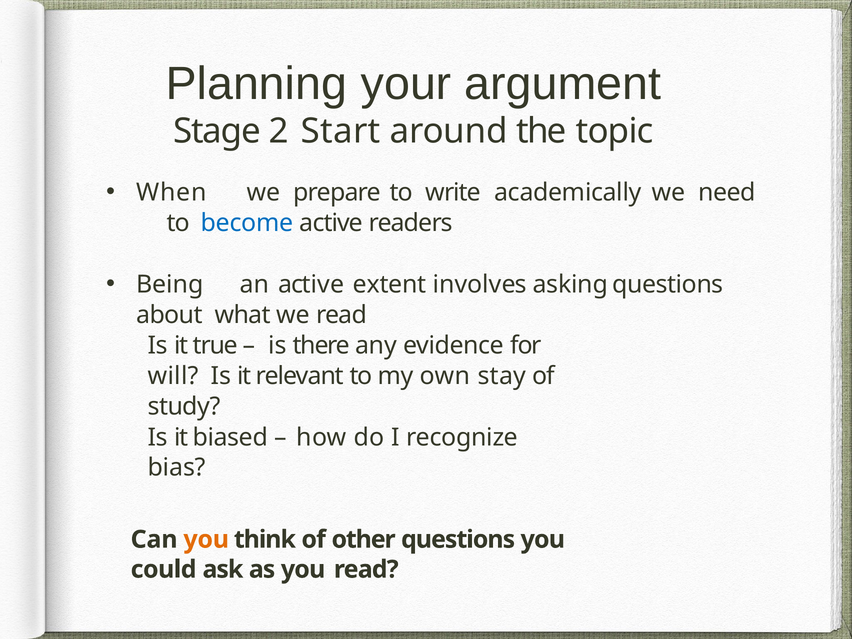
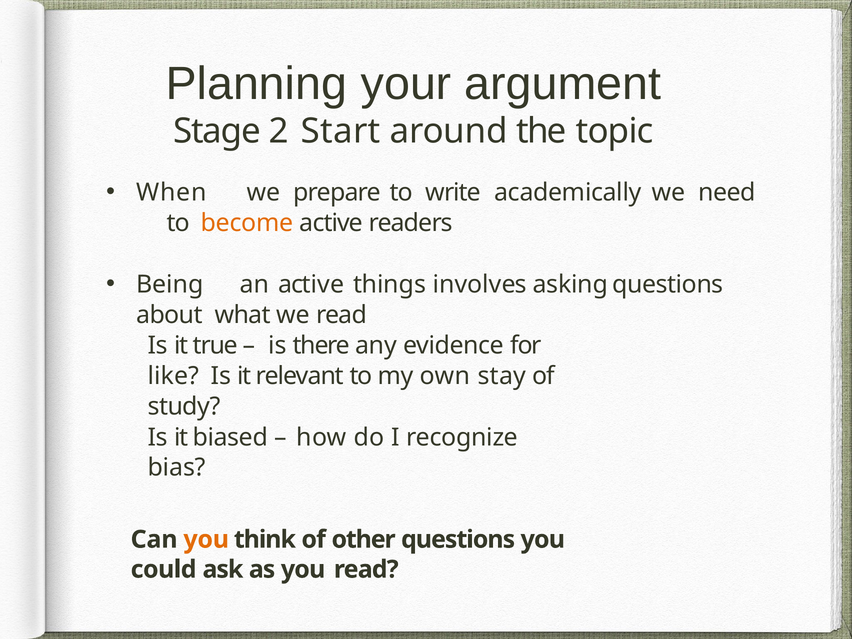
become colour: blue -> orange (247, 223)
extent: extent -> things (389, 284)
will: will -> like (173, 376)
